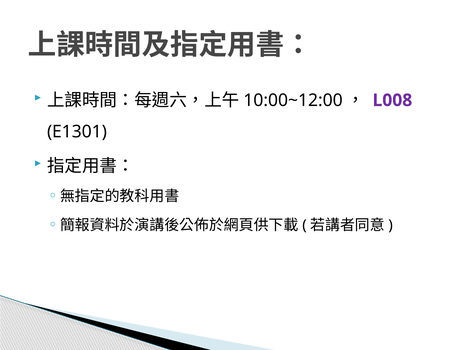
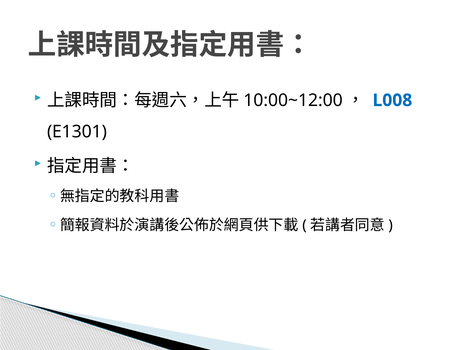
L008 colour: purple -> blue (392, 100)
